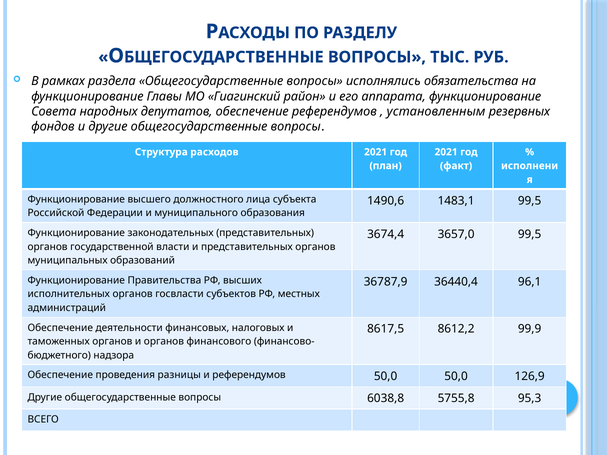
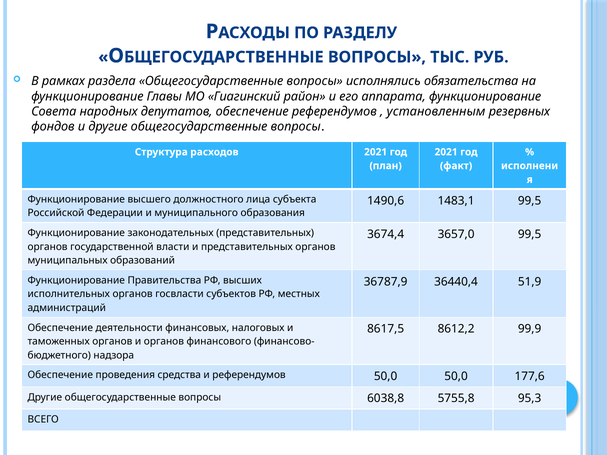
96,1: 96,1 -> 51,9 (530, 282)
разницы: разницы -> средства (179, 375)
126,9: 126,9 -> 177,6 (530, 377)
